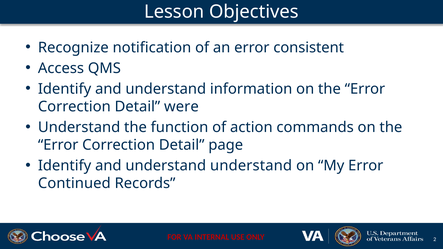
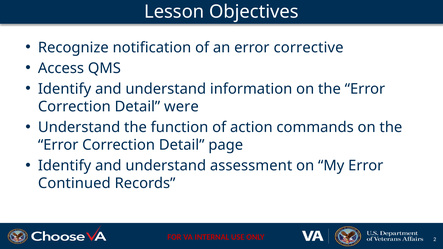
consistent: consistent -> corrective (309, 48)
understand understand: understand -> assessment (251, 166)
